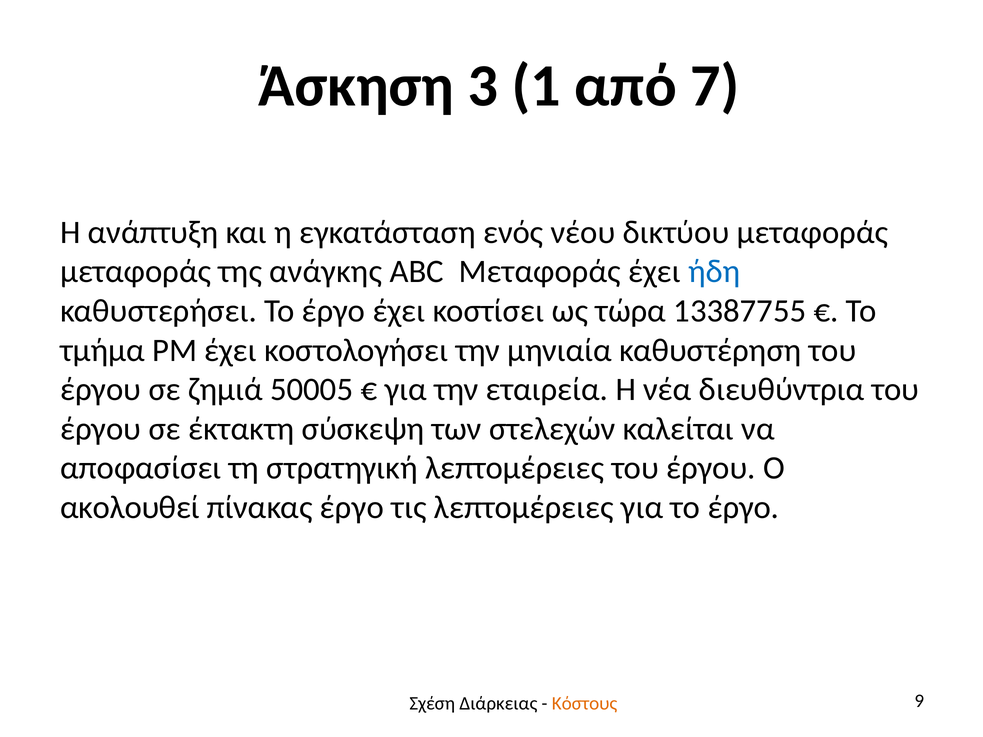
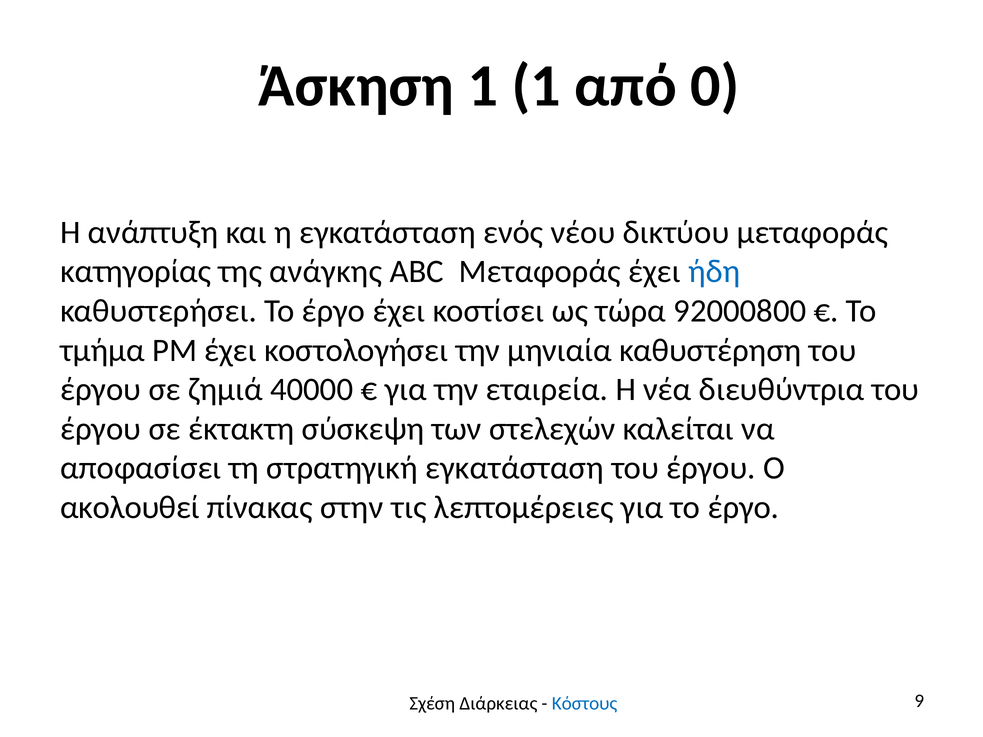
Άσκηση 3: 3 -> 1 (483, 86)
7: 7 -> 0 (715, 86)
μεταφοράς: μεταφοράς -> κατηγορίας (136, 272)
13387755: 13387755 -> 92000800 (740, 311)
50005: 50005 -> 40000 (312, 390)
στρατηγική λεπτομέρειες: λεπτομέρειες -> εγκατάσταση (515, 468)
πίνακας έργο: έργο -> στην (352, 508)
Κόστους colour: orange -> blue (585, 704)
